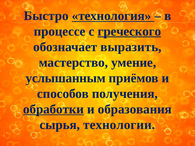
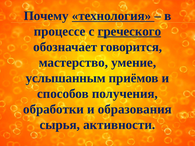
Быстро: Быстро -> Почему (46, 16)
выразить: выразить -> говорится (131, 47)
обработки underline: present -> none (53, 109)
технологии: технологии -> активности (119, 125)
